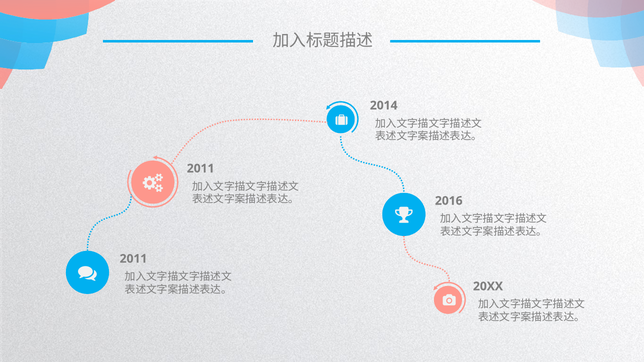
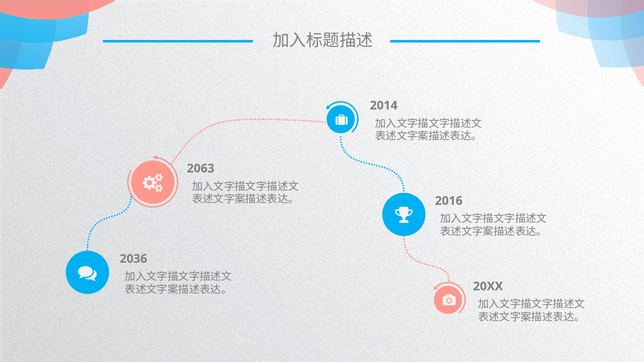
2011: 2011 -> 2063 (201, 169)
2011: 2011 -> 2036 (133, 259)
